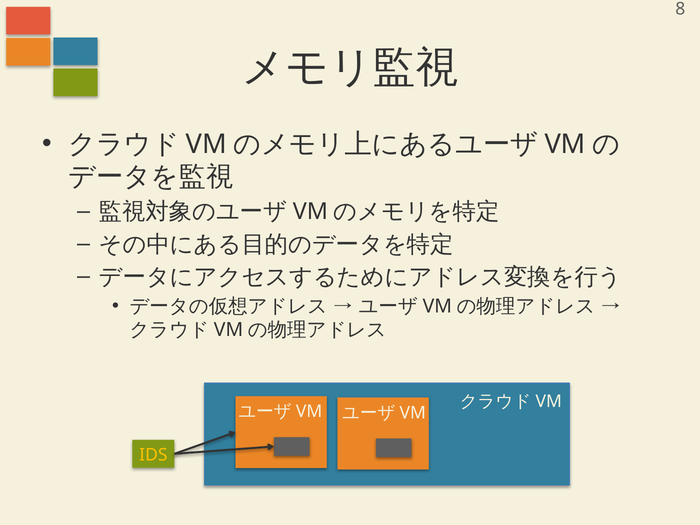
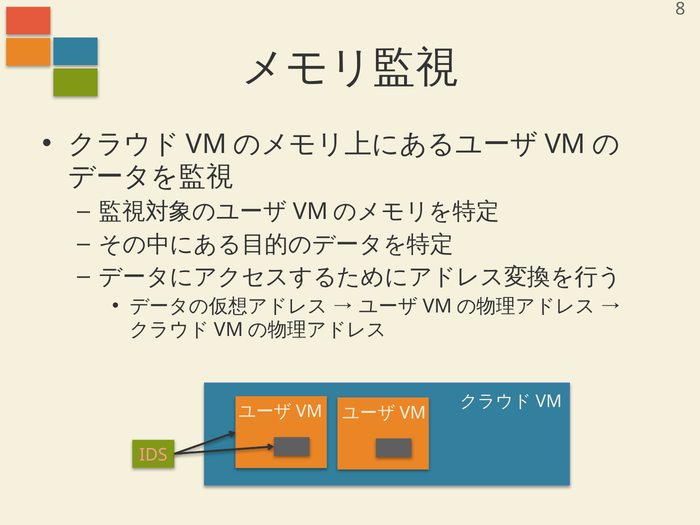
IDS colour: yellow -> pink (153, 455)
